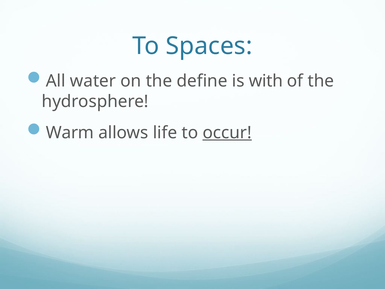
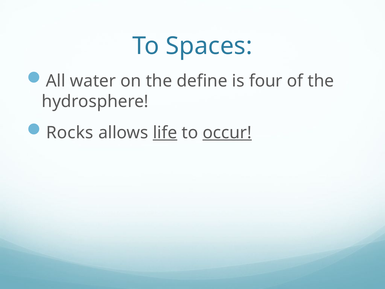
with: with -> four (266, 81)
Warm: Warm -> Rocks (70, 133)
life underline: none -> present (165, 133)
